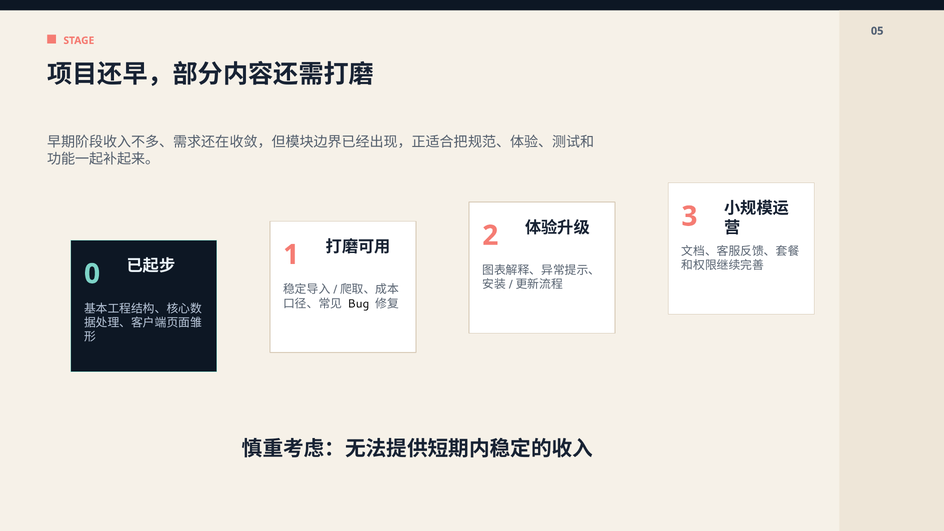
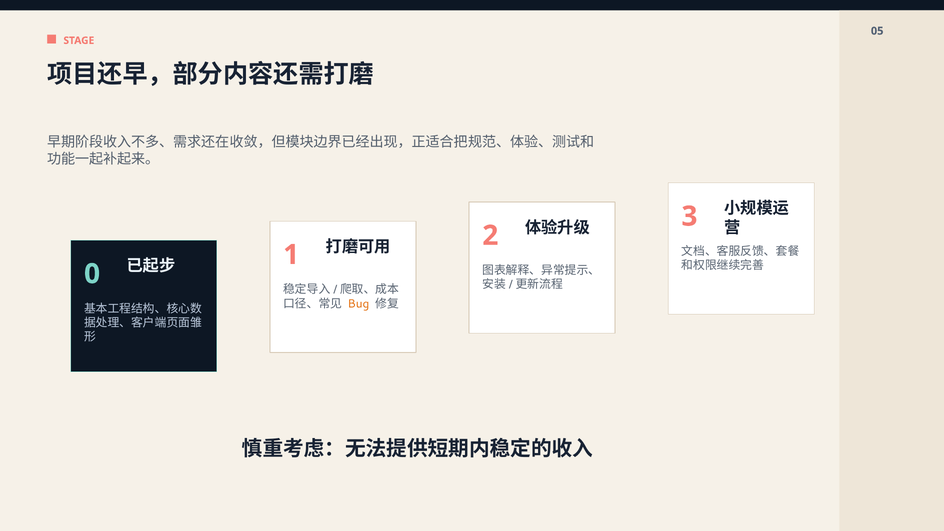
Bug colour: black -> orange (358, 304)
